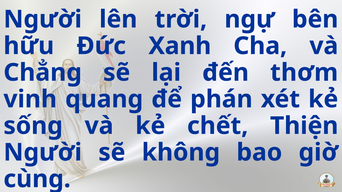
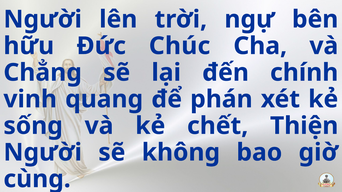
Xanh: Xanh -> Chúc (180, 46)
thơm: thơm -> chính (304, 73)
